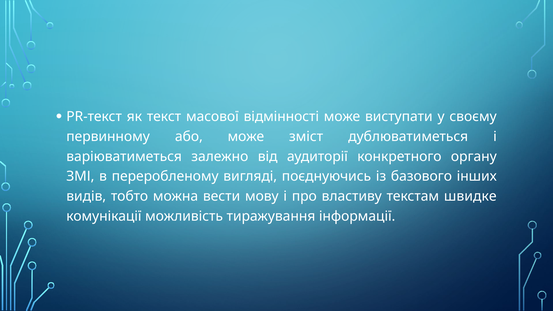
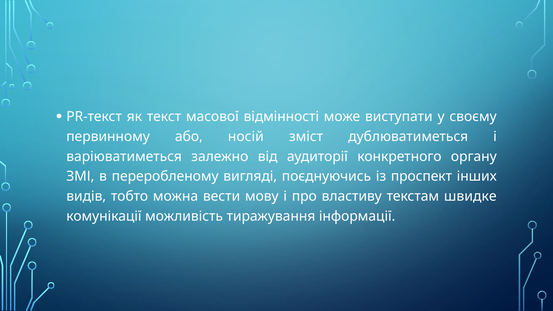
або може: може -> носій (246, 137)
базового: базового -> проспект (421, 176)
